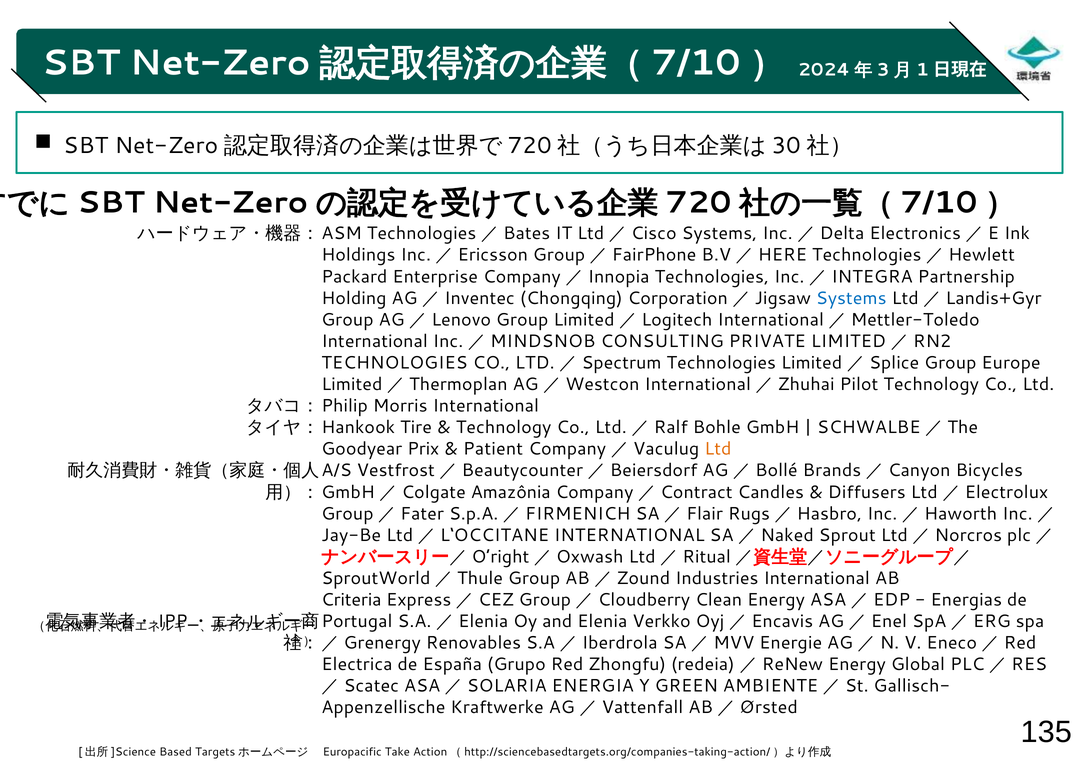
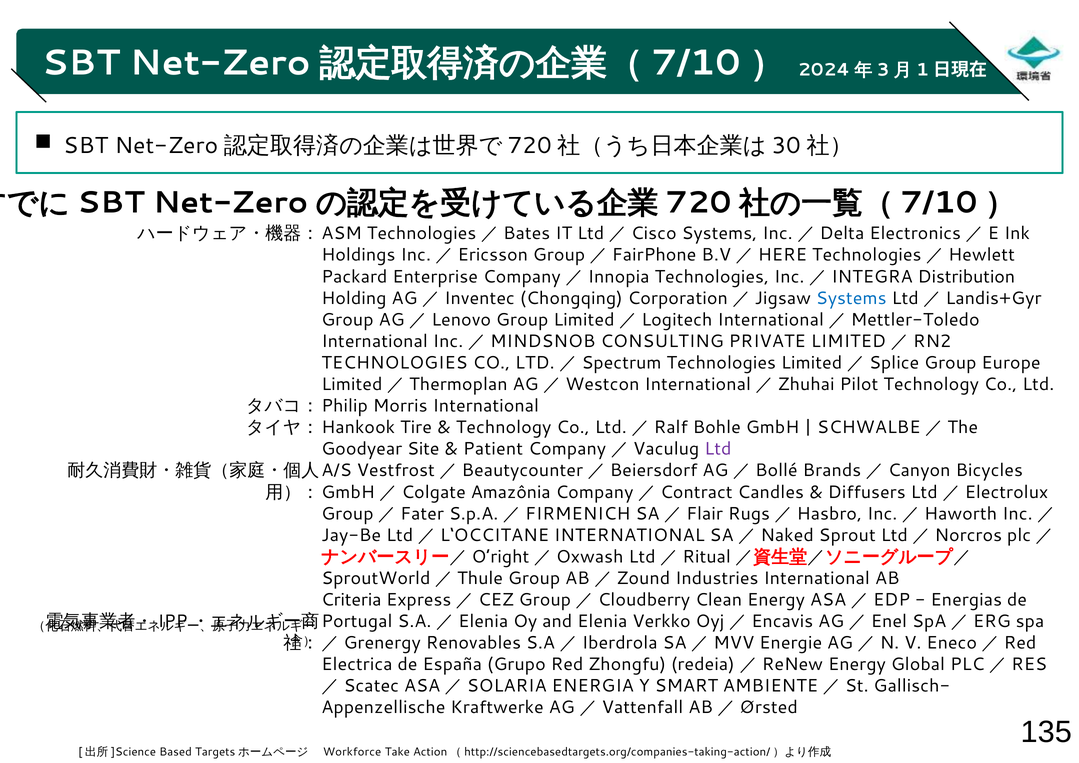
Partnership: Partnership -> Distribution (966, 277)
Prix: Prix -> Site (423, 449)
Ltd colour: orange -> purple (718, 449)
GREEN: GREEN -> SMART (686, 686)
Europacific: Europacific -> Workforce (352, 752)
